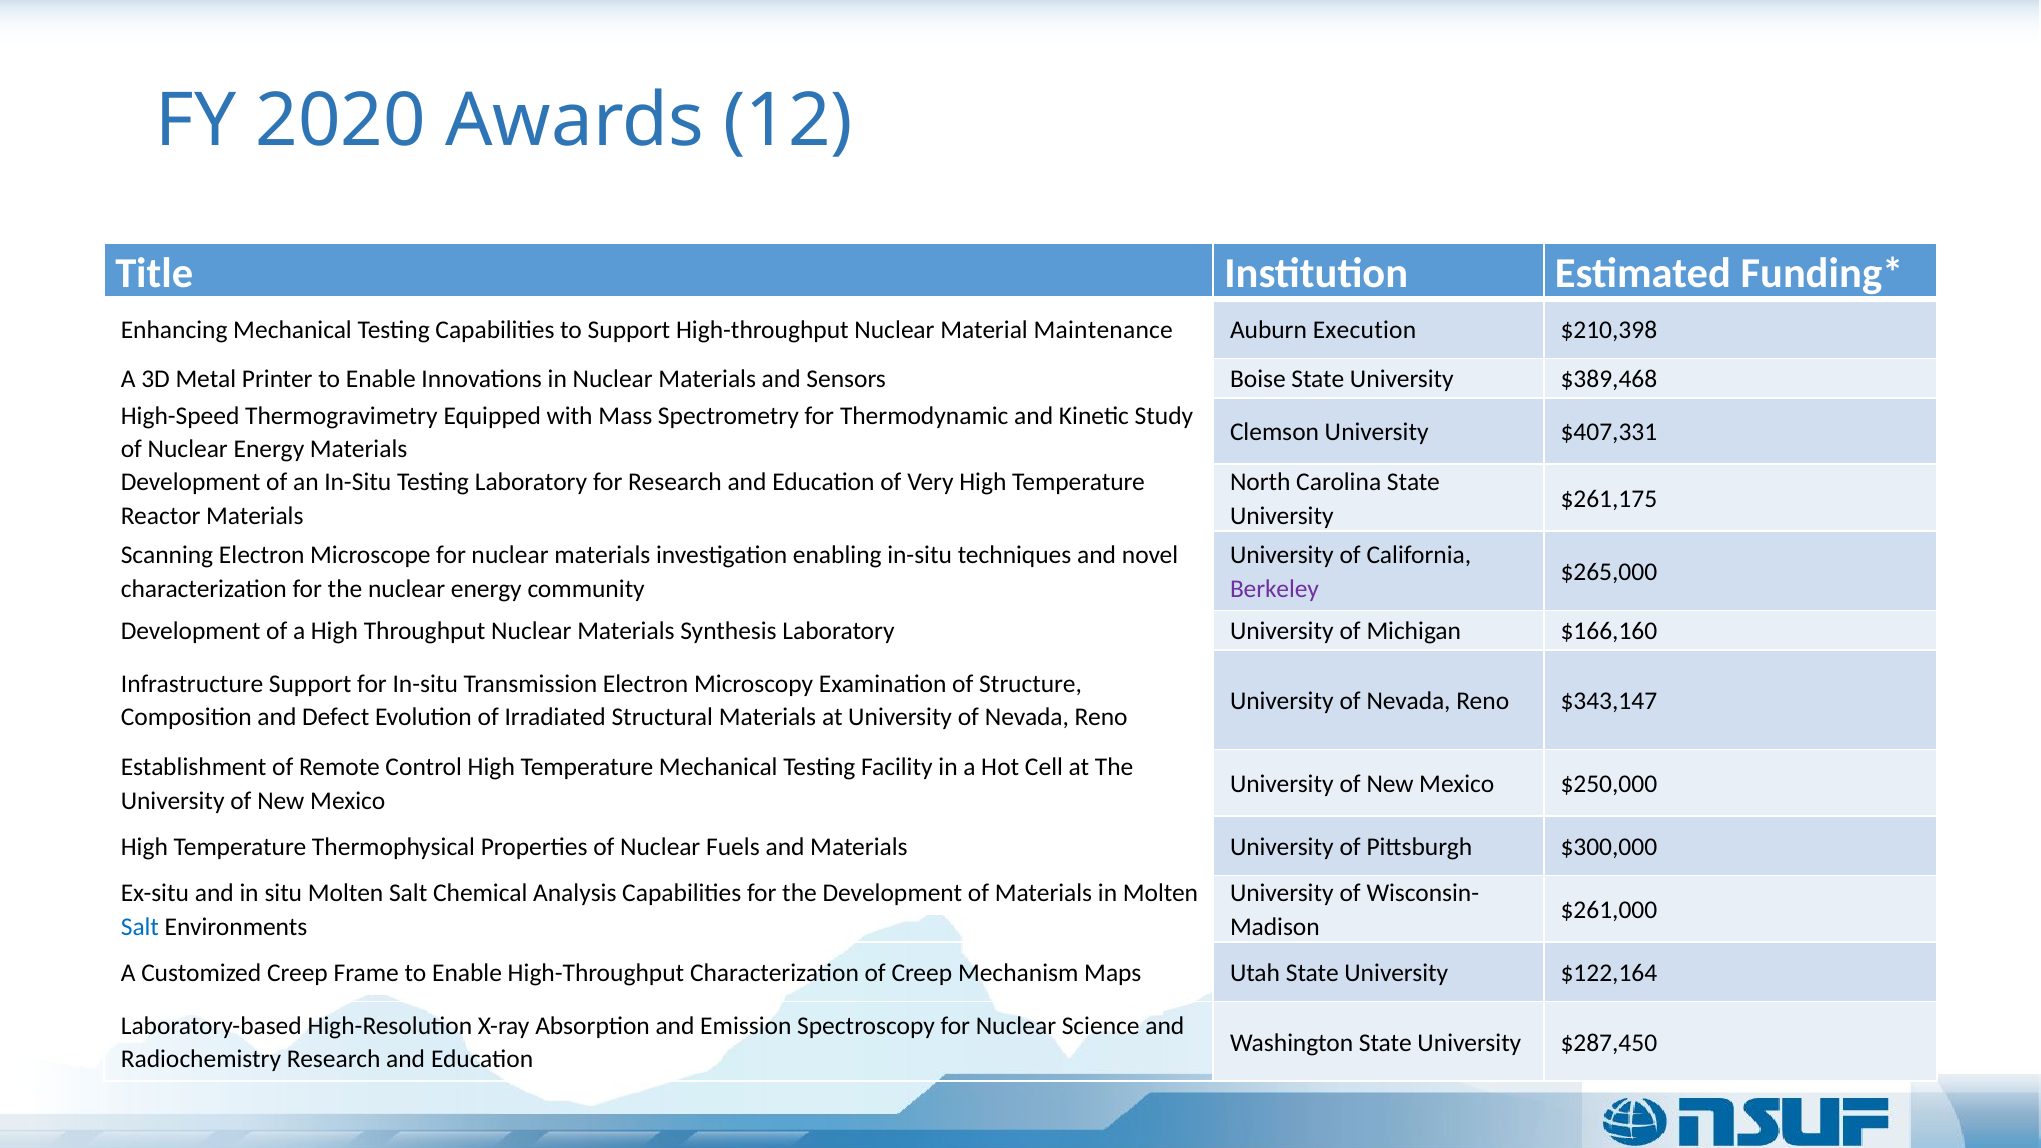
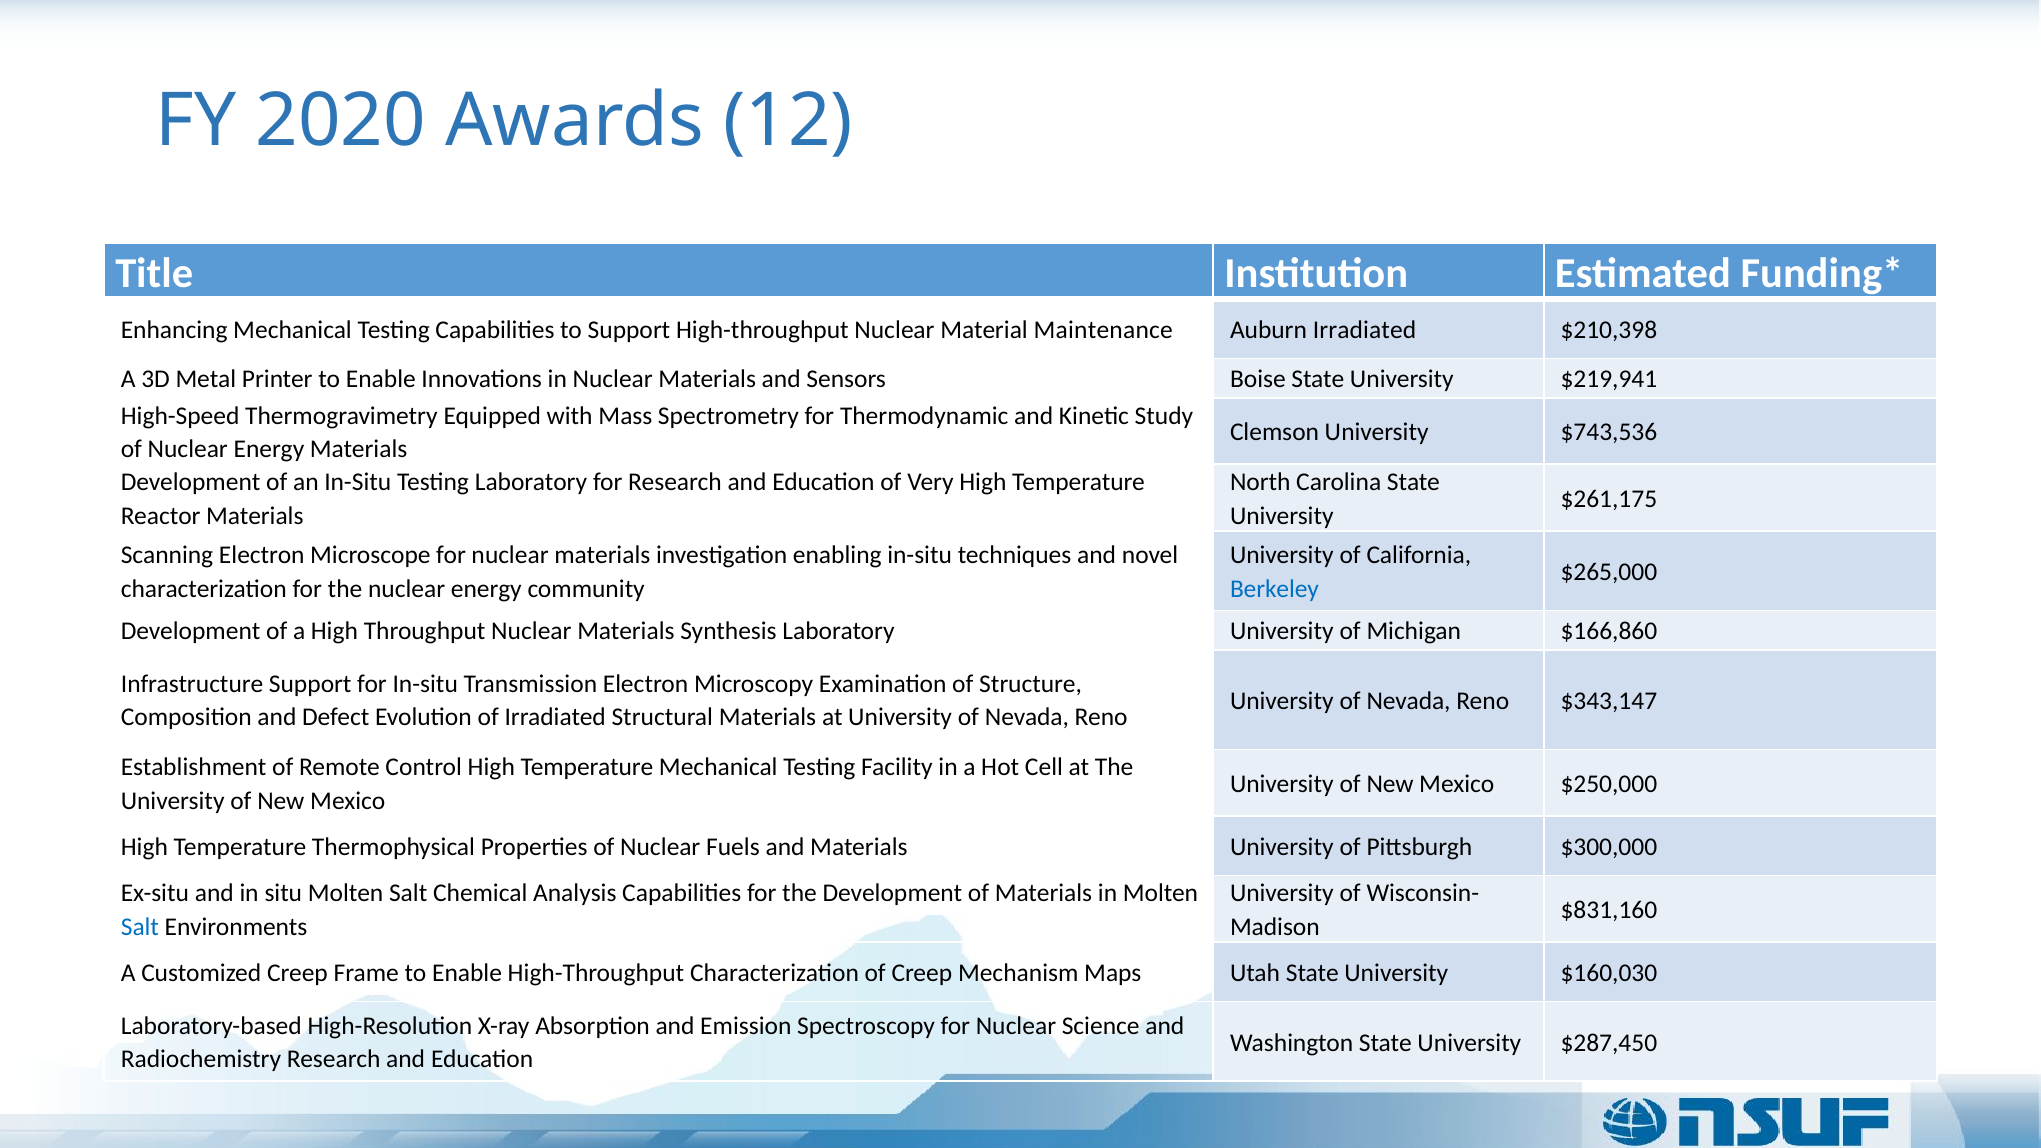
Auburn Execution: Execution -> Irradiated (1365, 330)
$389,468: $389,468 -> $219,941 (1609, 380)
$407,331: $407,331 -> $743,536 (1609, 432)
Berkeley colour: purple -> blue (1274, 589)
$166,160: $166,160 -> $166,860 (1609, 631)
$261,000: $261,000 -> $831,160 (1609, 910)
$122,164: $122,164 -> $160,030 (1609, 973)
